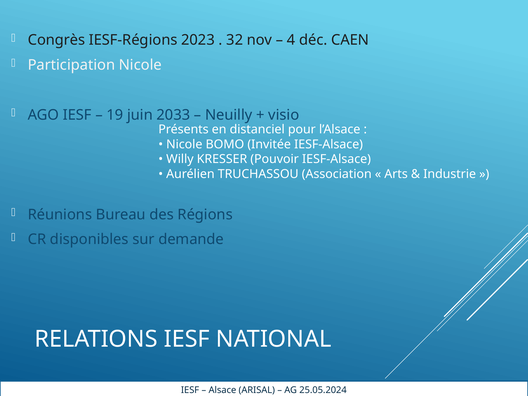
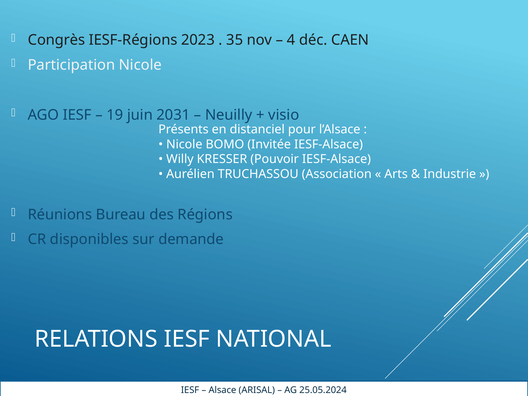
32: 32 -> 35 (235, 40)
2033: 2033 -> 2031 (173, 115)
